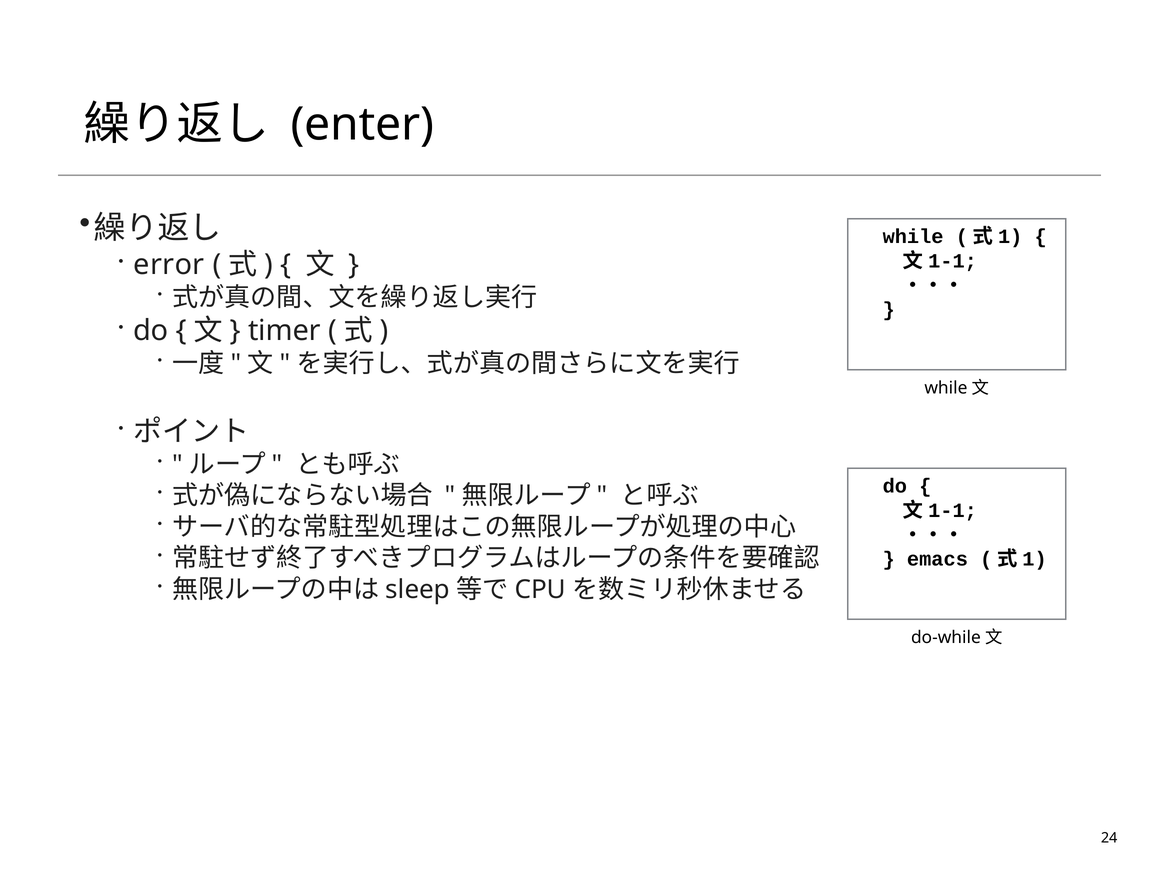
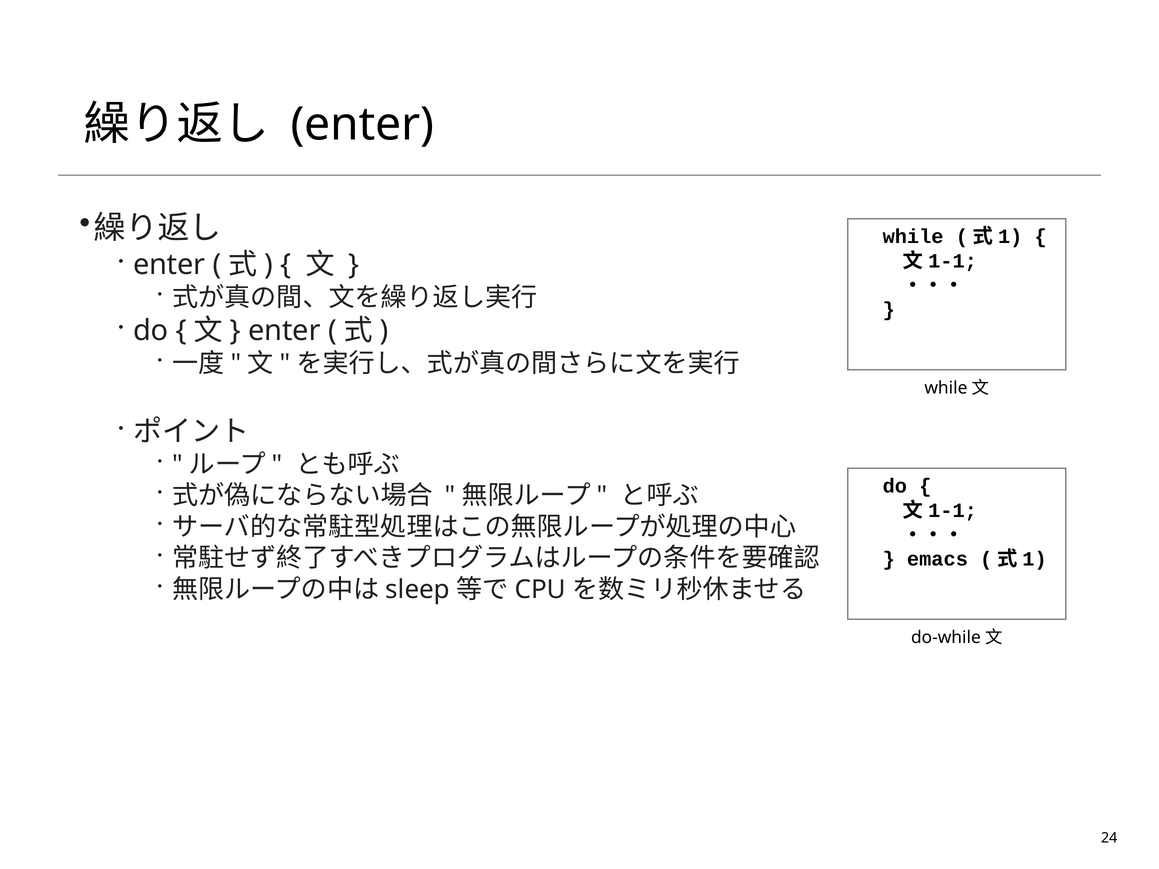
error: error -> enter (169, 265)
timer: timer -> enter (284, 331)
